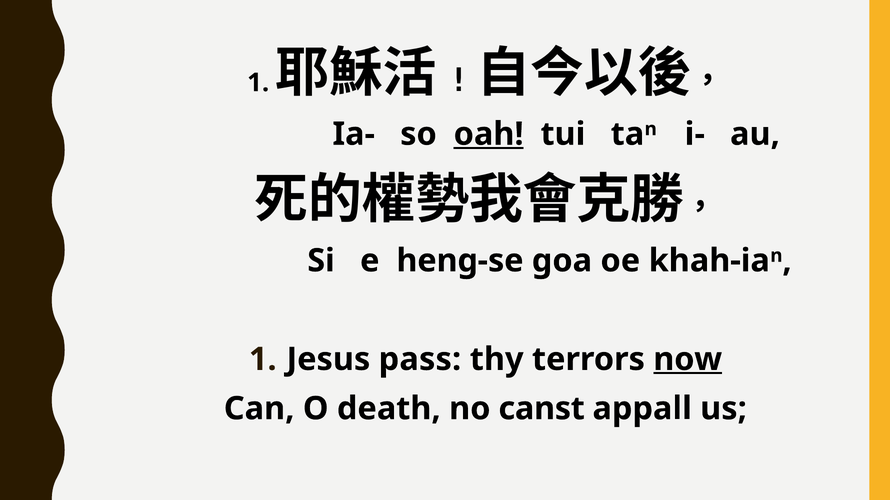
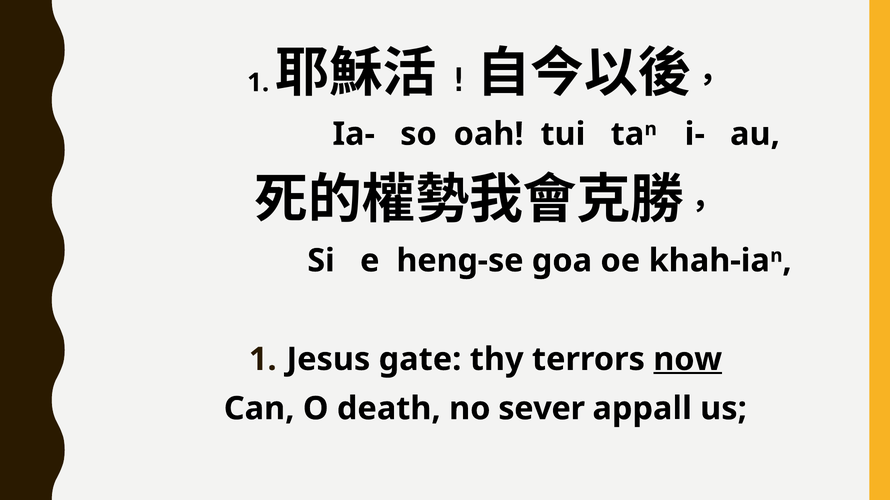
oah underline: present -> none (489, 134)
pass: pass -> gate (420, 360)
canst: canst -> sever (542, 409)
